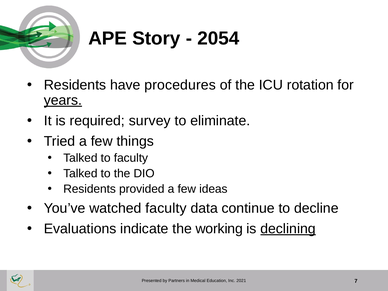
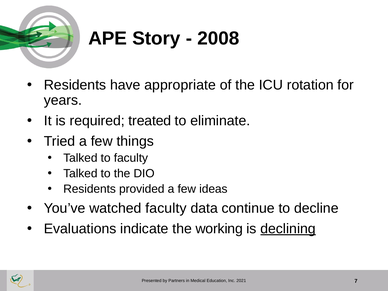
2054: 2054 -> 2008 (218, 38)
procedures: procedures -> appropriate (180, 85)
years underline: present -> none (63, 100)
survey: survey -> treated (150, 121)
